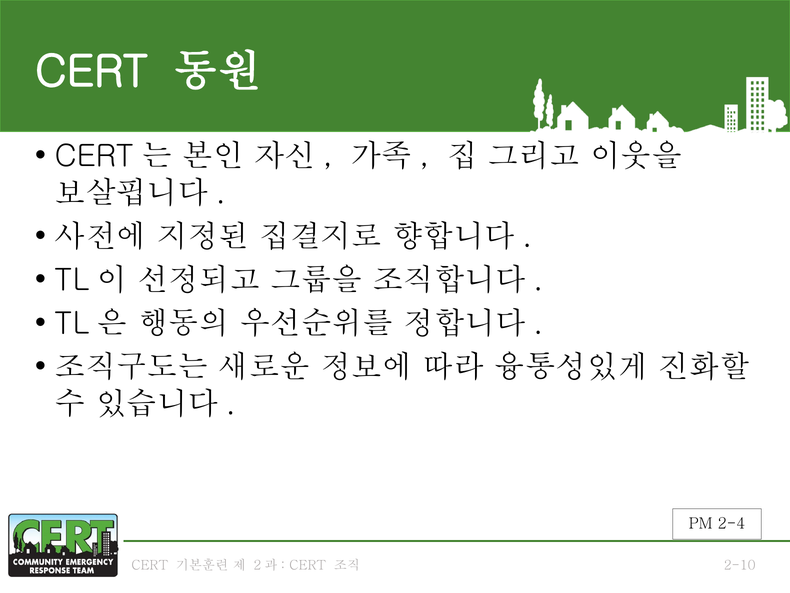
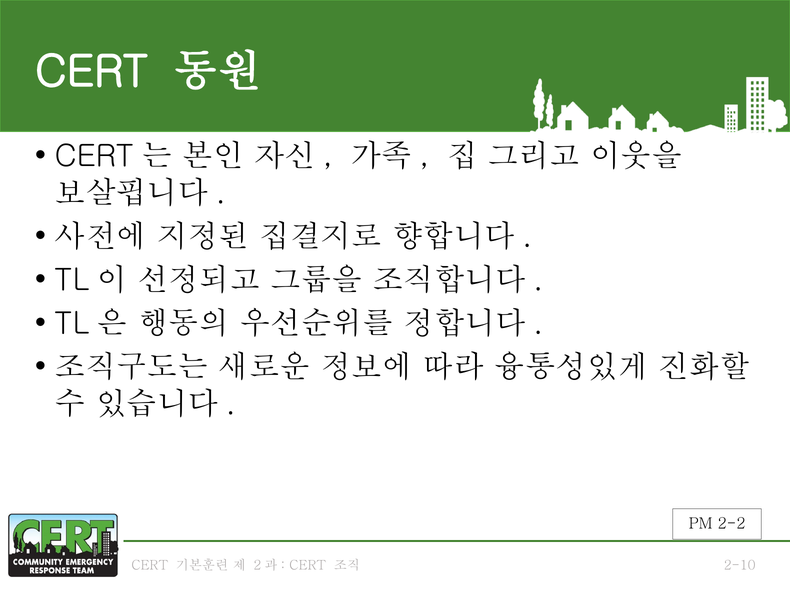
2-4: 2-4 -> 2-2 (731, 523)
